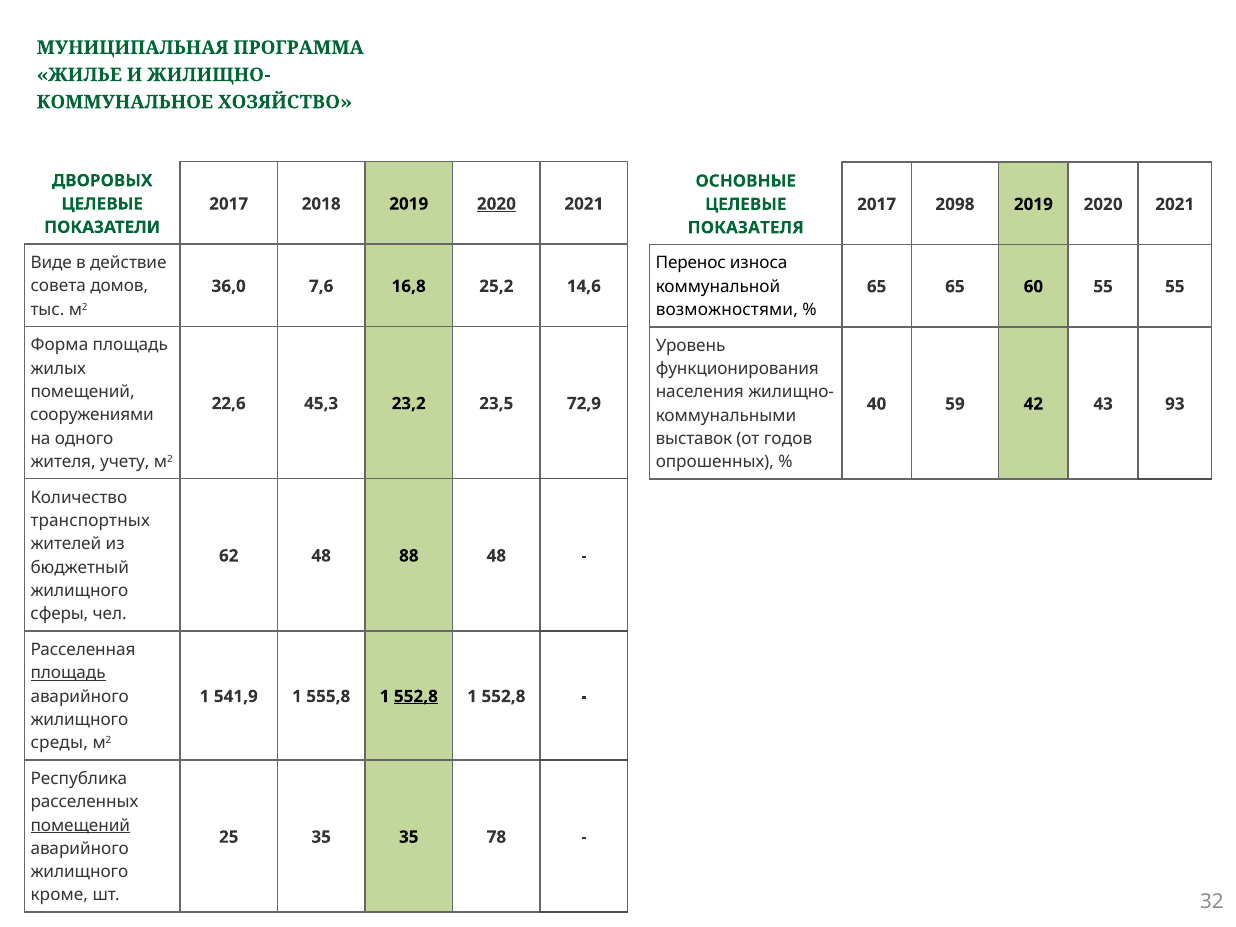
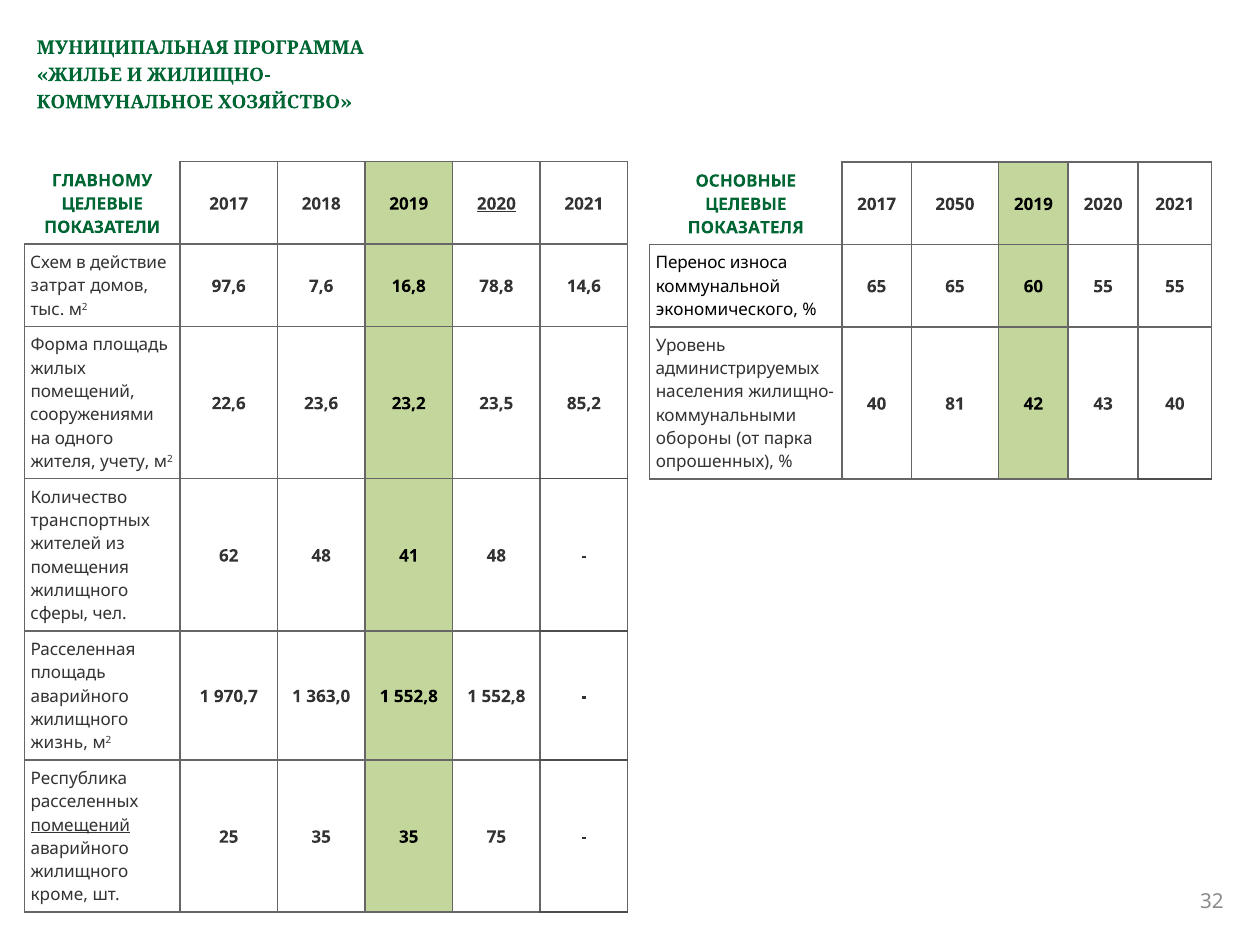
ДВОРОВЫХ: ДВОРОВЫХ -> ГЛАВНОМУ (102, 181)
2098: 2098 -> 2050 (955, 204)
Виде: Виде -> Схем (51, 263)
совета: совета -> затрат (58, 286)
36,0: 36,0 -> 97,6 (229, 286)
25,2: 25,2 -> 78,8 (496, 286)
возможностями: возможностями -> экономического (727, 310)
функционирования: функционирования -> администрируемых (737, 369)
45,3: 45,3 -> 23,6 (321, 404)
72,9: 72,9 -> 85,2 (584, 404)
59: 59 -> 81 (955, 404)
43 93: 93 -> 40 (1175, 404)
выставок: выставок -> обороны (694, 439)
годов: годов -> парка (788, 439)
88: 88 -> 41 (409, 556)
бюджетный: бюджетный -> помещения (80, 567)
площадь underline: present -> none (68, 673)
541,9: 541,9 -> 970,7 (236, 696)
555,8: 555,8 -> 363,0 (328, 696)
552,8 underline: present -> none (416, 696)
среды: среды -> жизнь (59, 743)
78: 78 -> 75 (496, 837)
